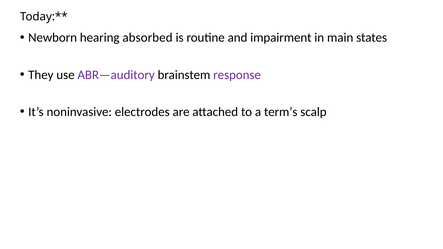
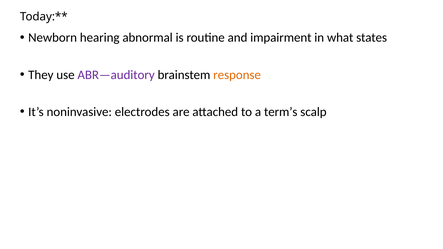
absorbed: absorbed -> abnormal (148, 38)
main: main -> what (340, 38)
response colour: purple -> orange (237, 75)
